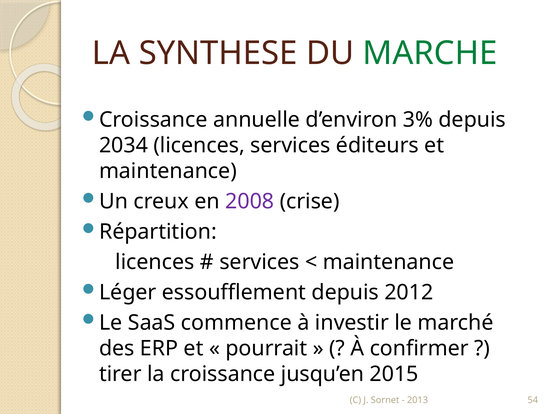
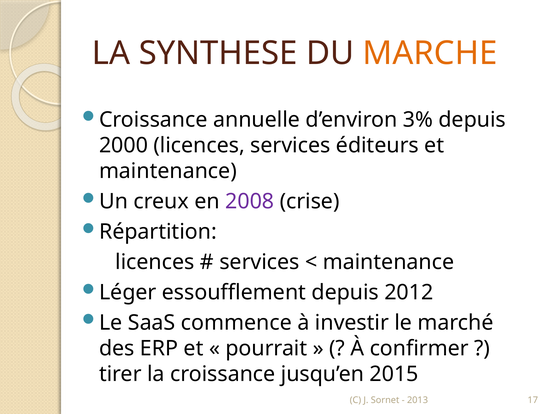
MARCHE colour: green -> orange (430, 53)
2034: 2034 -> 2000 (123, 145)
54: 54 -> 17 (533, 400)
